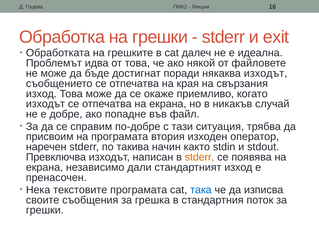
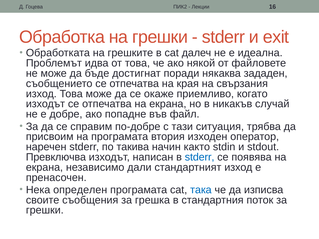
някаква изходът: изходът -> зададен (266, 73)
stderr colour: orange -> blue (200, 157)
текстовите: текстовите -> определен (80, 190)
